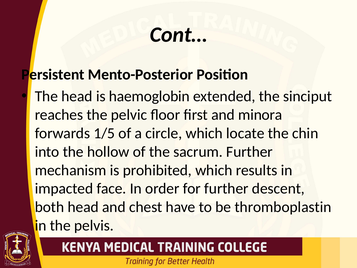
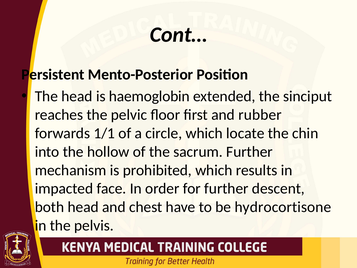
minora: minora -> rubber (260, 115)
1/5: 1/5 -> 1/1 (104, 133)
thromboplastin: thromboplastin -> hydrocortisone (283, 207)
